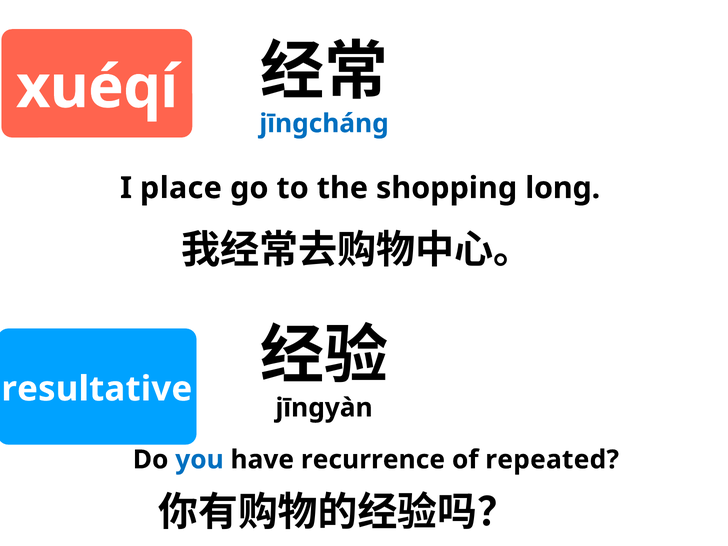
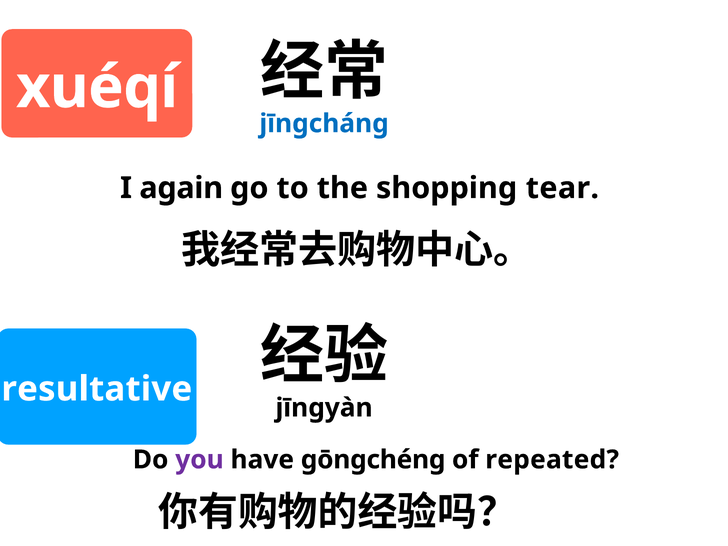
place: place -> again (181, 188)
long: long -> tear (562, 188)
you colour: blue -> purple (199, 460)
recurrence: recurrence -> gōngchéng (373, 460)
